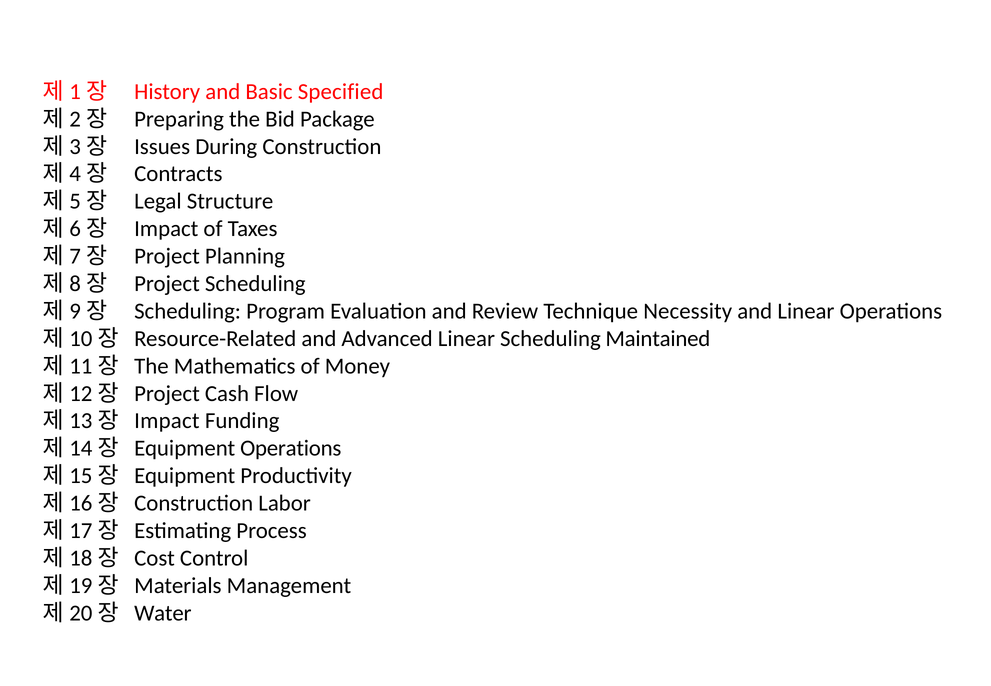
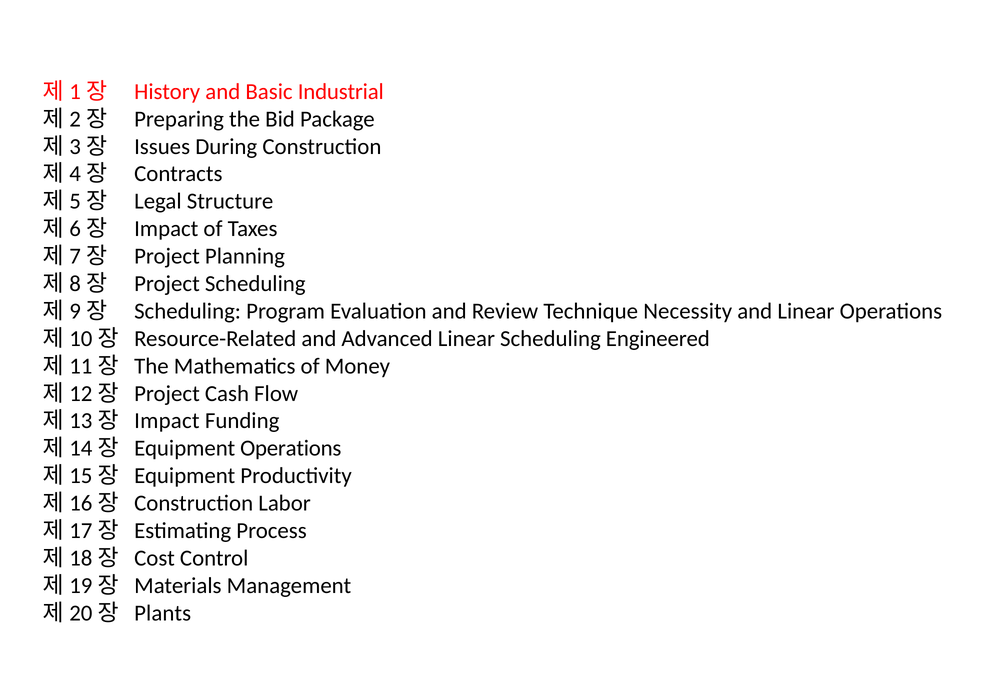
Specified: Specified -> Industrial (341, 92)
Maintained: Maintained -> Engineered (658, 339)
Water: Water -> Plants (163, 613)
